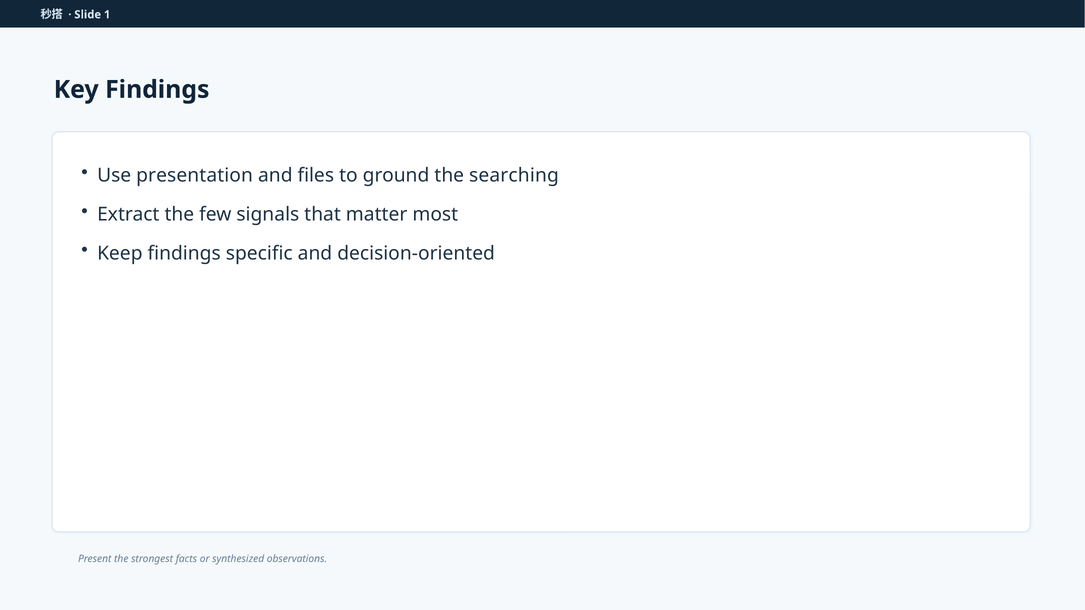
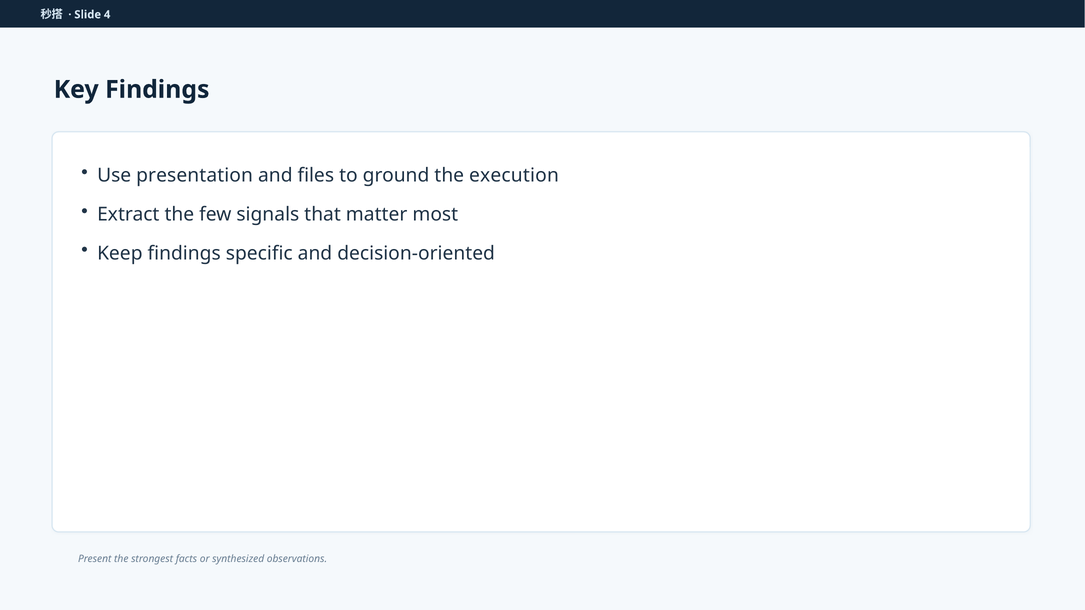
1: 1 -> 4 (107, 15)
searching: searching -> execution (514, 176)
